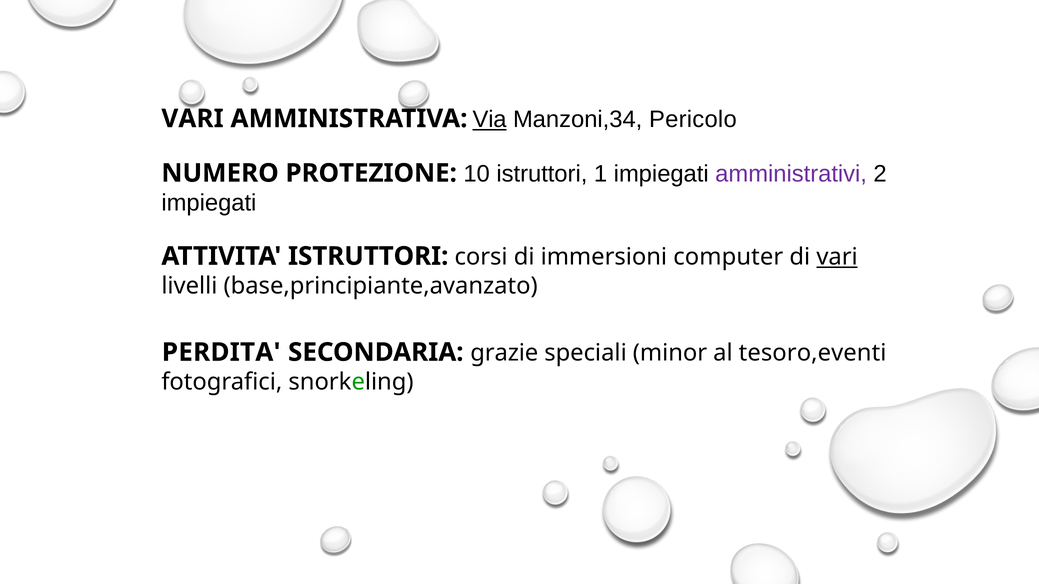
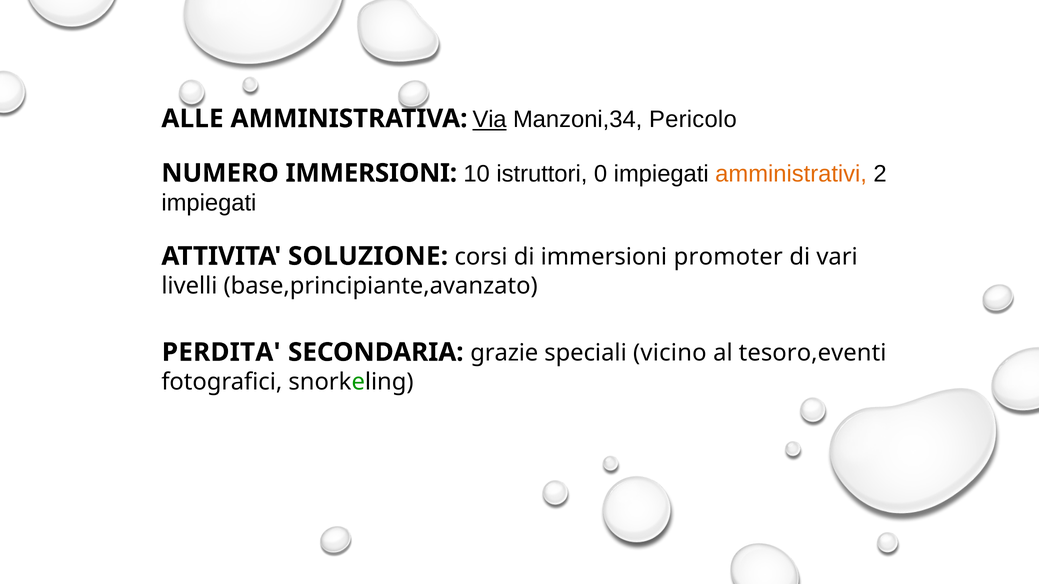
VARI: VARI -> ALLE (192, 119)
NUMERO PROTEZIONE: PROTEZIONE -> IMMERSIONI (371, 173)
1: 1 -> 0 (601, 174)
amministrativi colour: purple -> orange (791, 174)
ATTIVITA ISTRUTTORI: ISTRUTTORI -> SOLUZIONE (368, 256)
computer: computer -> promoter (728, 257)
vari underline: present -> none (837, 257)
minor: minor -> vicino (670, 353)
